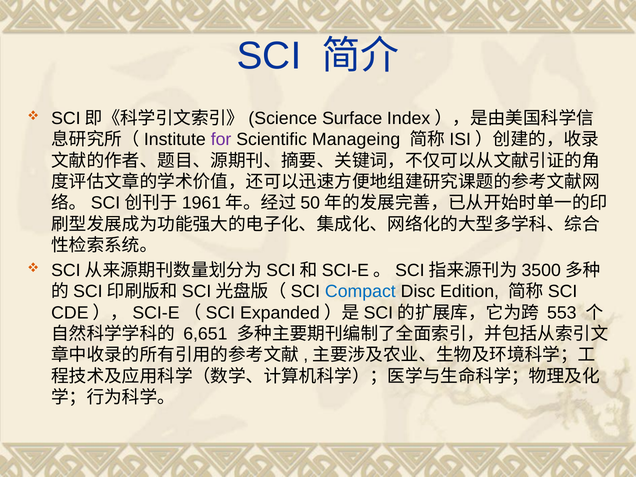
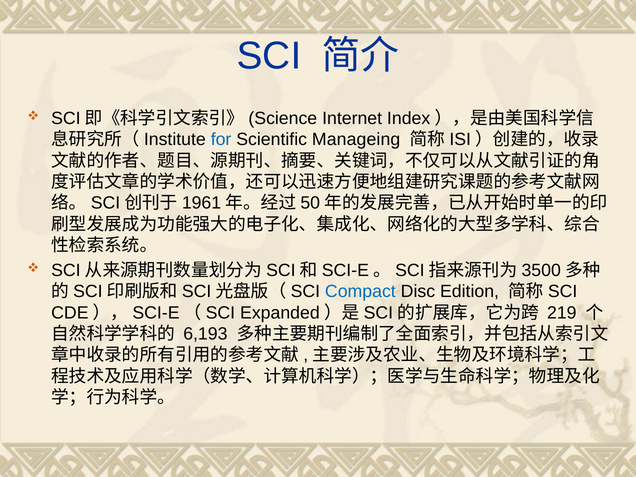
Surface: Surface -> Internet (352, 118)
for colour: purple -> blue (221, 139)
553: 553 -> 219 (562, 313)
6,651: 6,651 -> 6,193 (205, 334)
